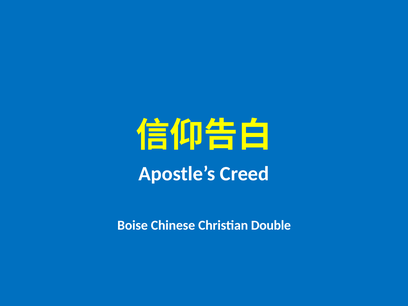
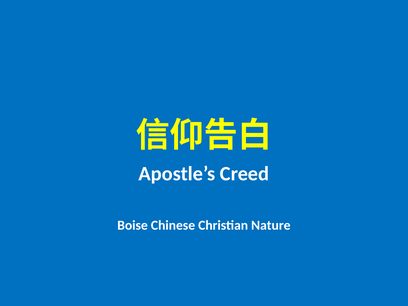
Double: Double -> Nature (271, 225)
